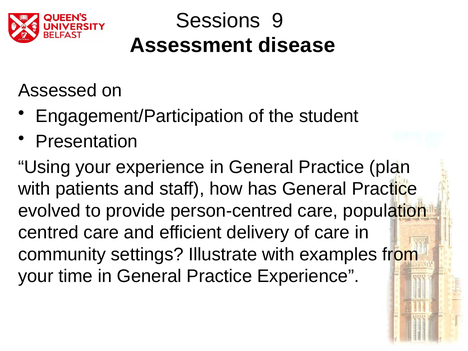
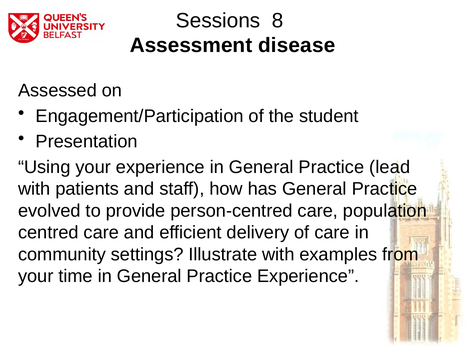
9: 9 -> 8 (278, 20)
plan: plan -> lead (390, 167)
